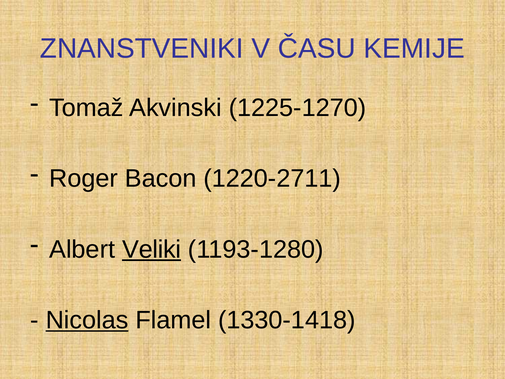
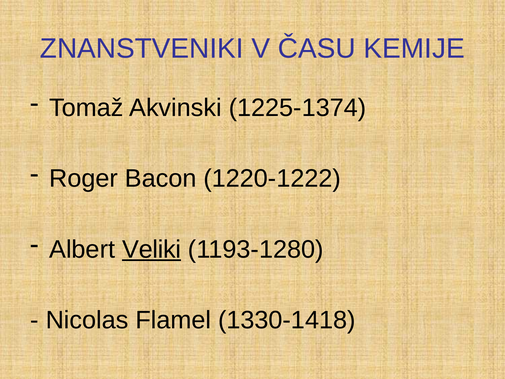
1225-1270: 1225-1270 -> 1225-1374 (297, 108)
1220-2711: 1220-2711 -> 1220-1222 (272, 179)
Nicolas underline: present -> none (87, 320)
